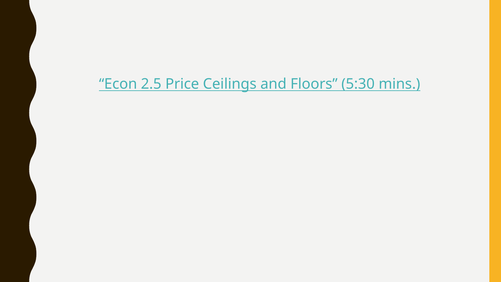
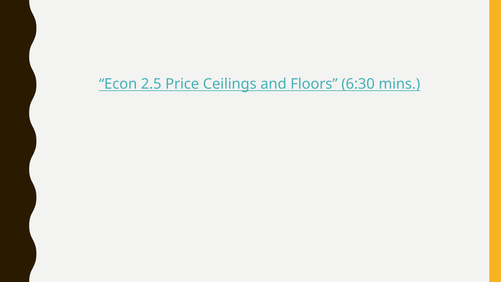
5:30: 5:30 -> 6:30 (358, 84)
